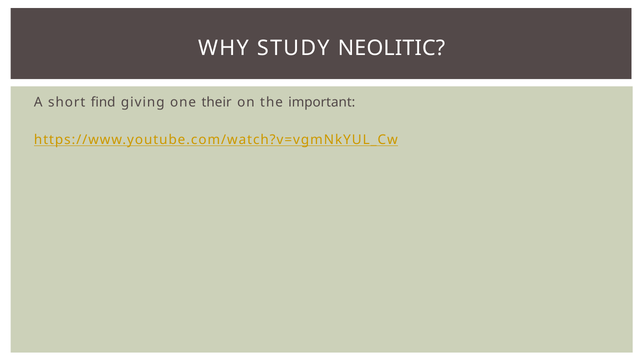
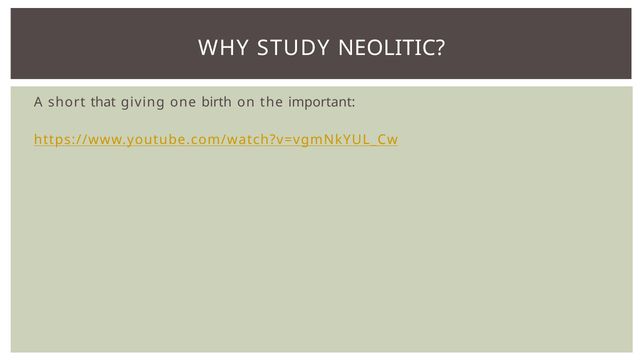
find: find -> that (103, 102)
their: their -> birth (217, 102)
